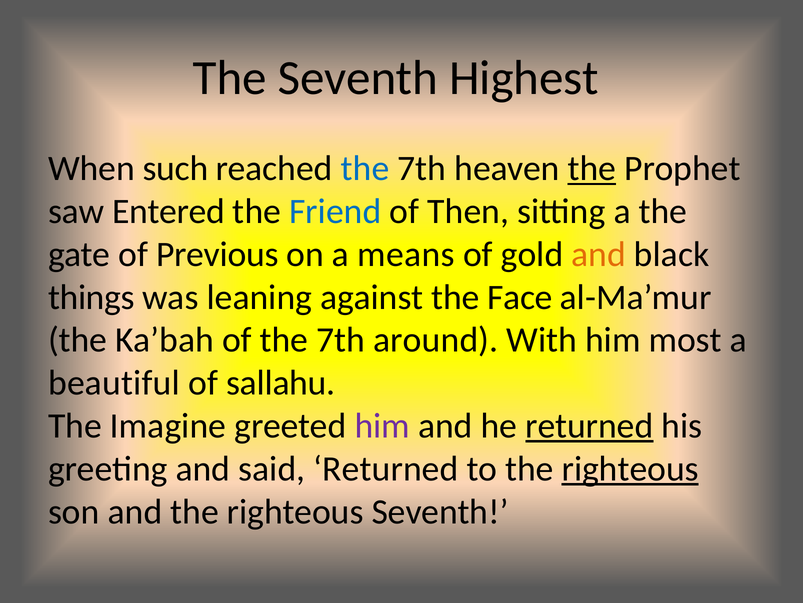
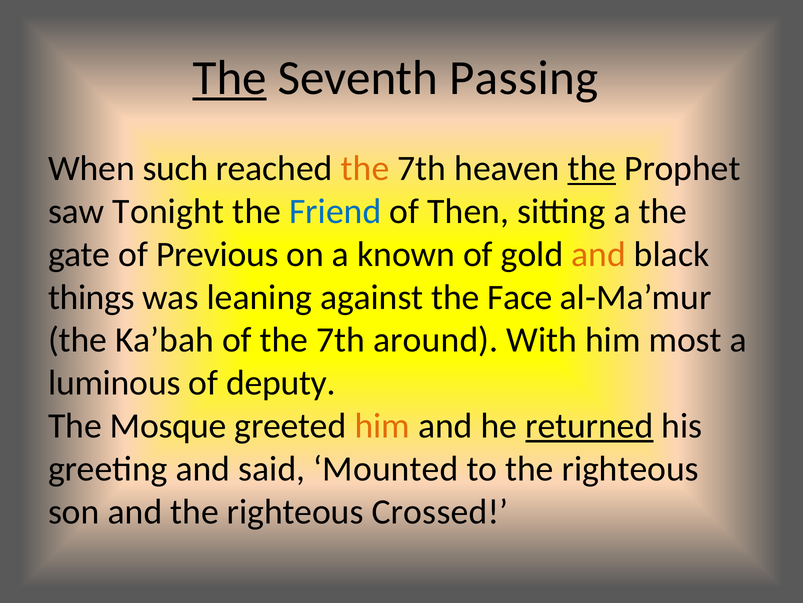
The underline: none -> present (230, 78)
Highest: Highest -> Passing (524, 78)
the colour: blue -> orange (365, 168)
Entered: Entered -> Tonight (168, 211)
means: means -> known (406, 254)
beautiful: beautiful -> luminous (114, 383)
sallahu: sallahu -> deputy (281, 383)
Imagine: Imagine -> Mosque (168, 425)
him colour: purple -> orange (382, 425)
said Returned: Returned -> Mounted (386, 468)
righteous underline: present -> none (630, 468)
righteous Seventh: Seventh -> Crossed (440, 511)
